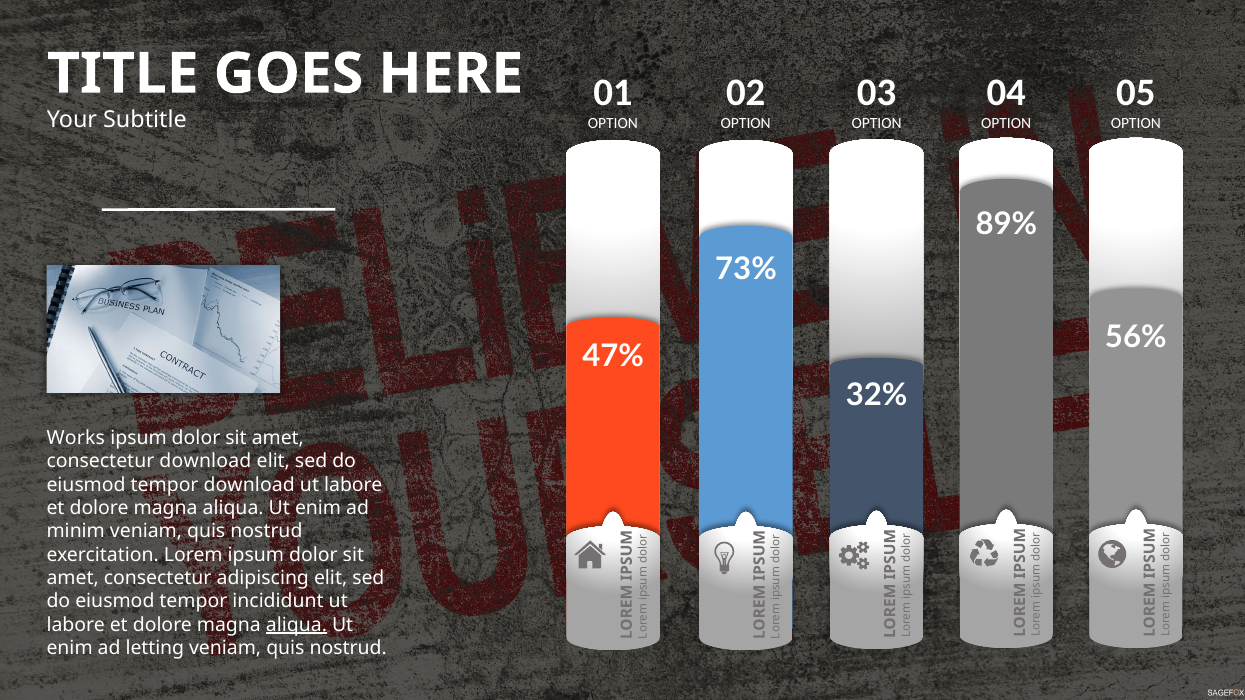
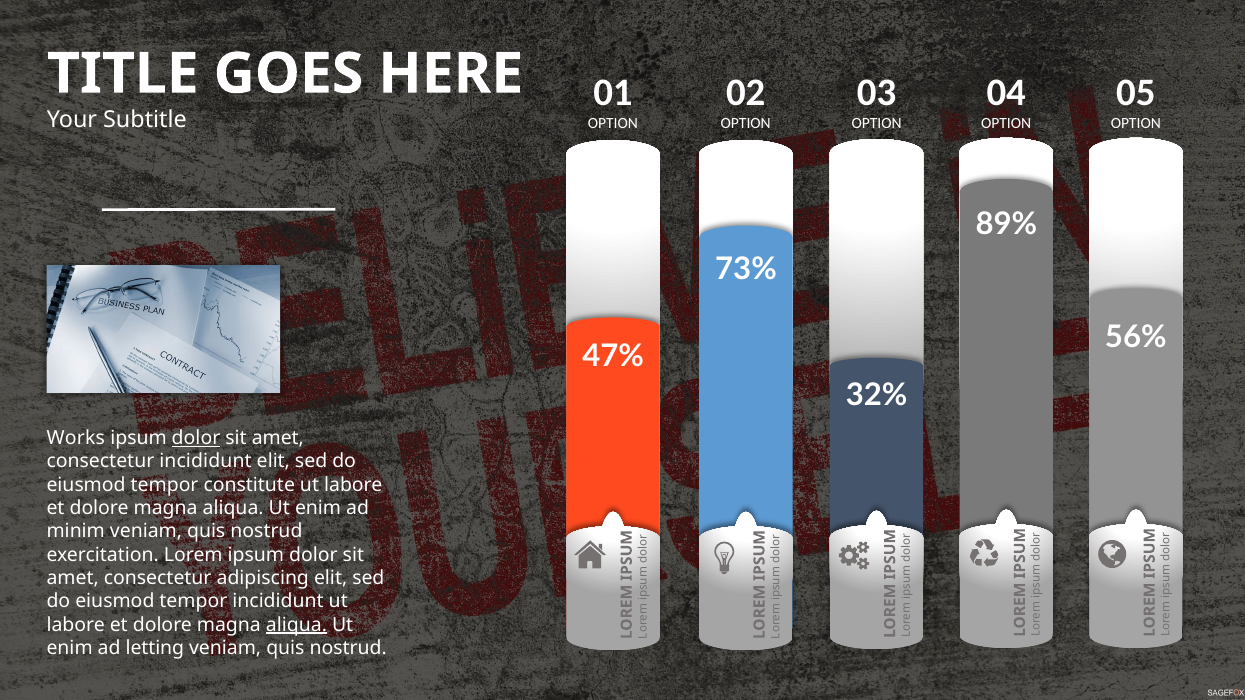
dolor underline: none -> present (196, 438)
consectetur download: download -> incididunt (205, 462)
tempor download: download -> constitute (249, 485)
